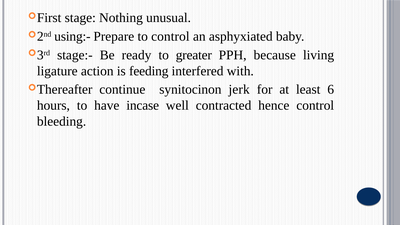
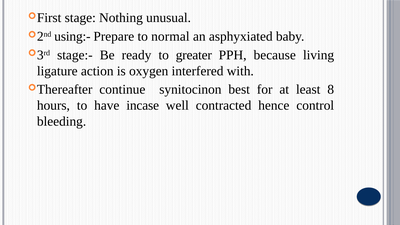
to control: control -> normal (170, 36)
feeding: feeding -> oxygen (149, 71)
jerk: jerk -> best (239, 89)
6: 6 -> 8 (331, 89)
